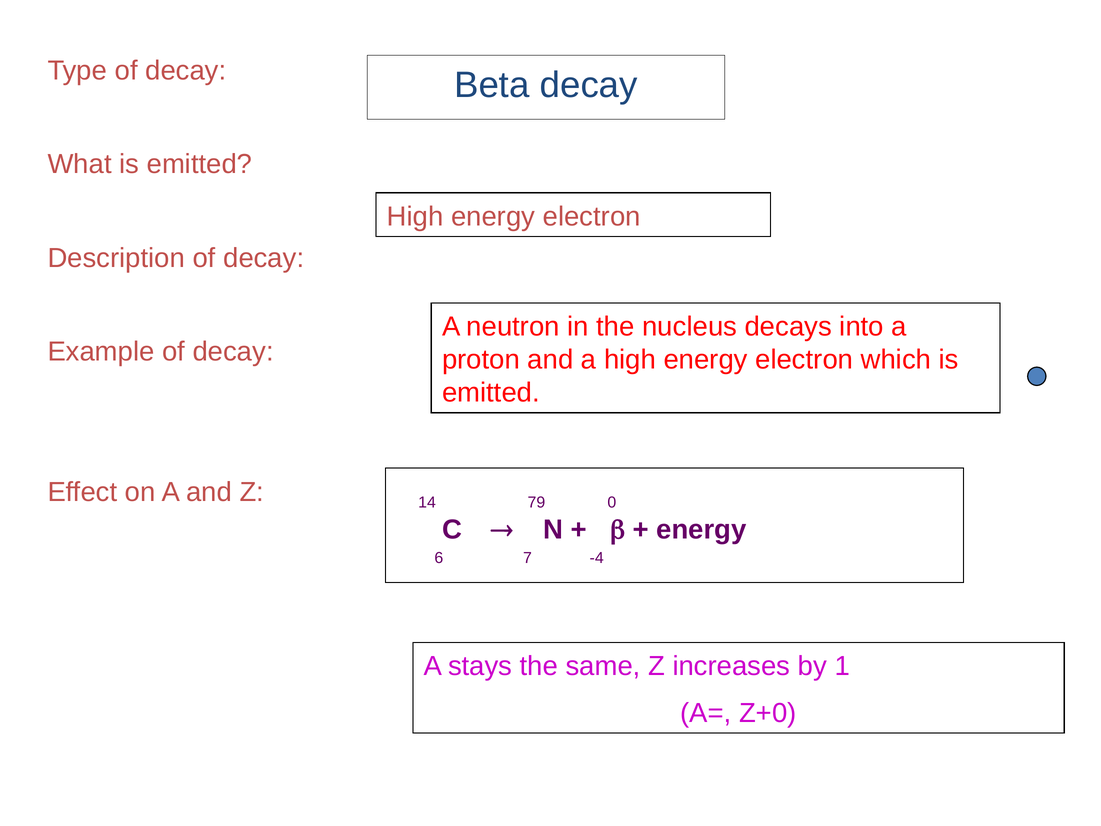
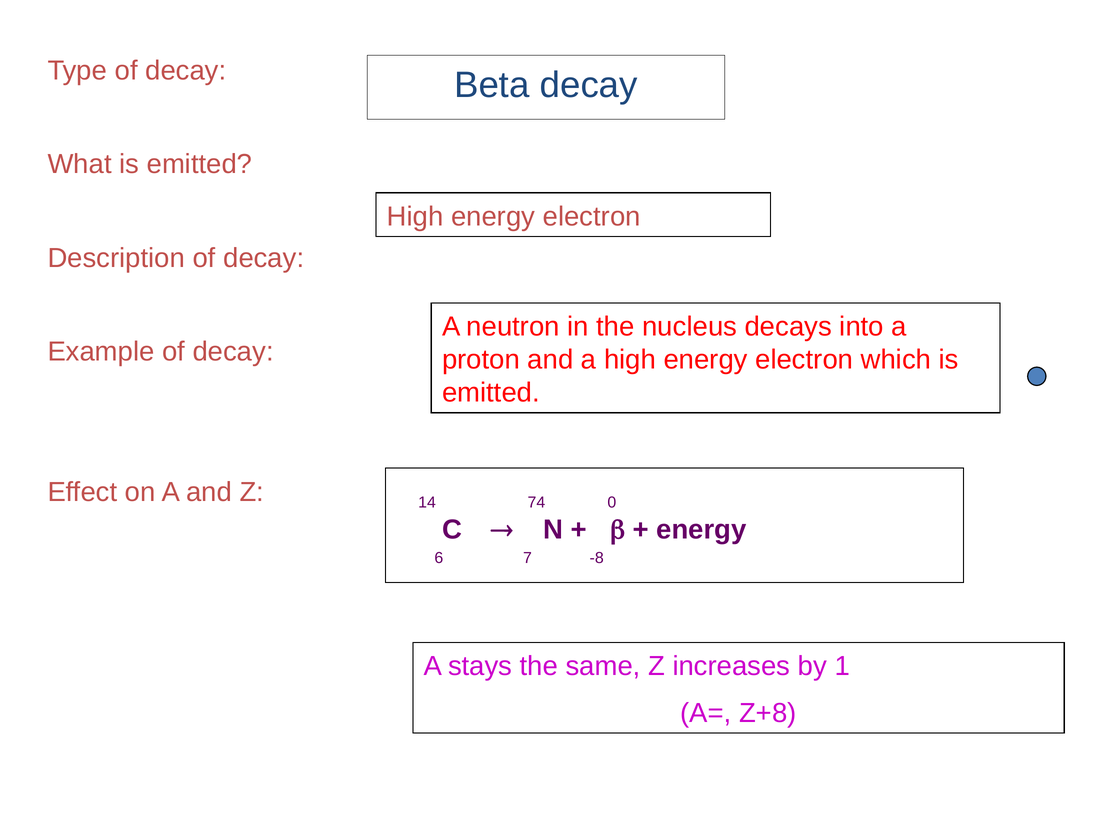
79: 79 -> 74 (536, 502)
-4: -4 -> -8 (597, 558)
Z+0: Z+0 -> Z+8 (768, 713)
